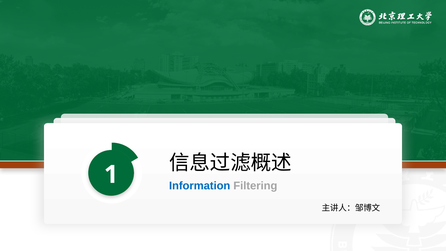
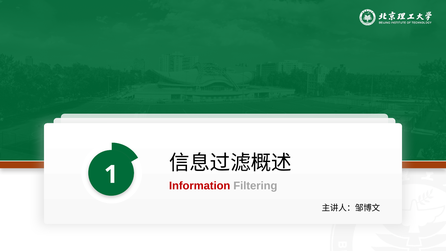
Information colour: blue -> red (200, 186)
